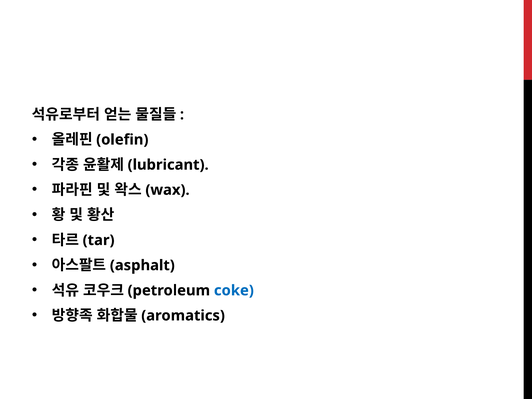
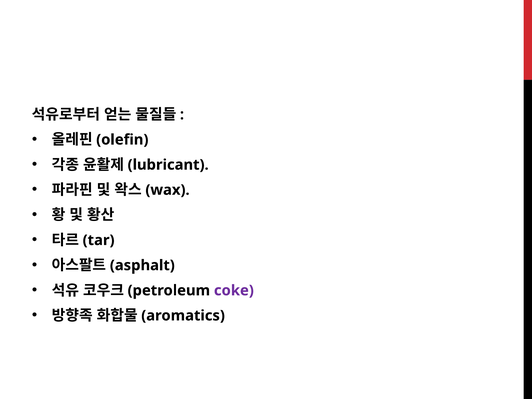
coke colour: blue -> purple (234, 290)
